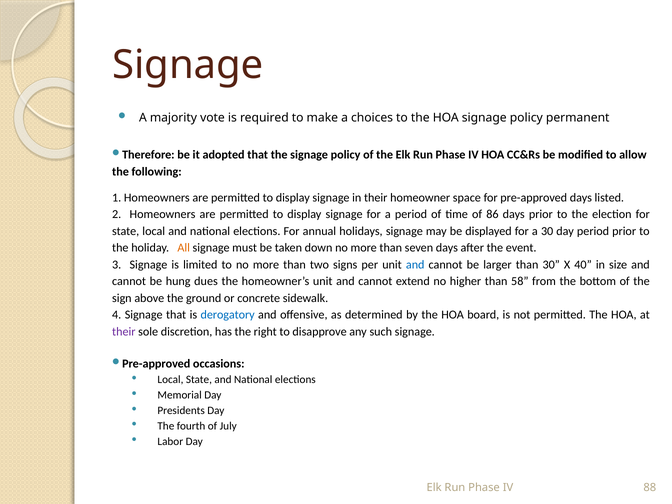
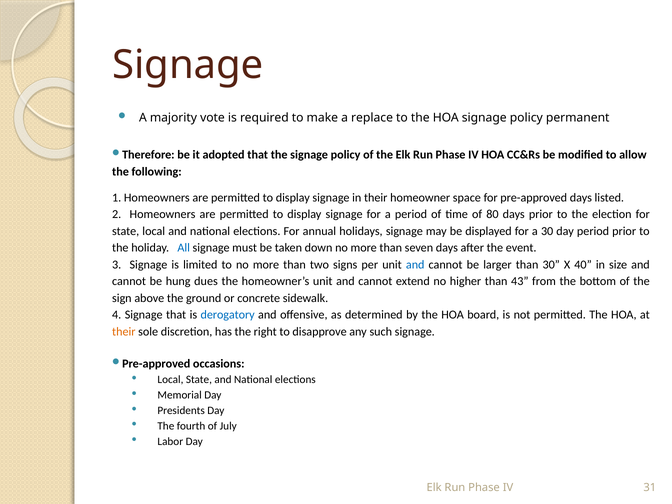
choices: choices -> replace (372, 118)
86: 86 -> 80 (492, 214)
All colour: orange -> blue (184, 248)
58: 58 -> 43 (520, 281)
their colour: purple -> orange (124, 332)
88: 88 -> 31 (650, 487)
